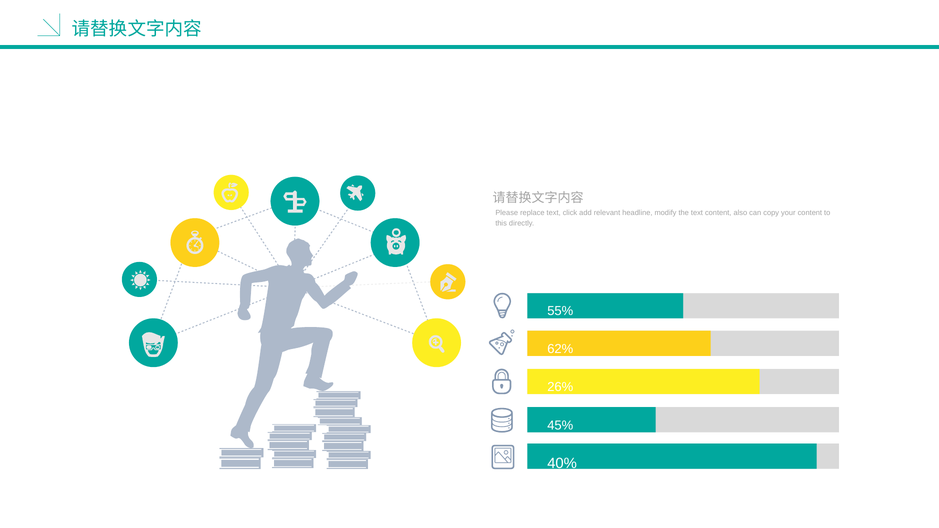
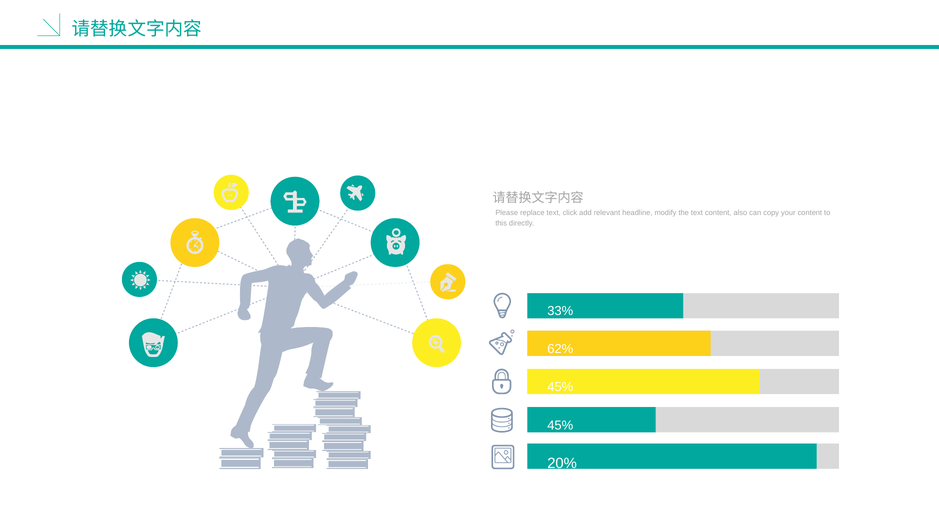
55%: 55% -> 33% (560, 311)
26%: 26% -> 45% (560, 387)
40%: 40% -> 20% (562, 463)
